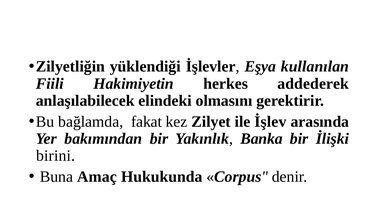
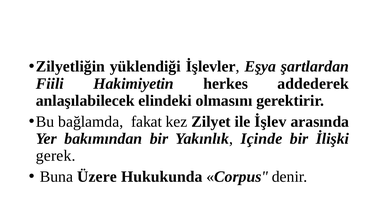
kullanılan: kullanılan -> şartlardan (315, 66)
Banka: Banka -> Içinde (261, 138)
birini: birini -> gerek (56, 155)
Amaç: Amaç -> Üzere (97, 176)
